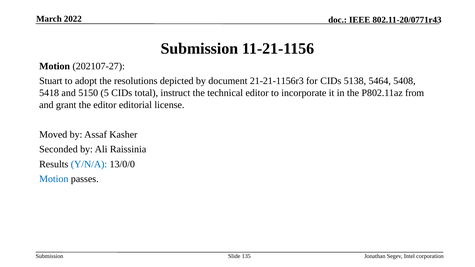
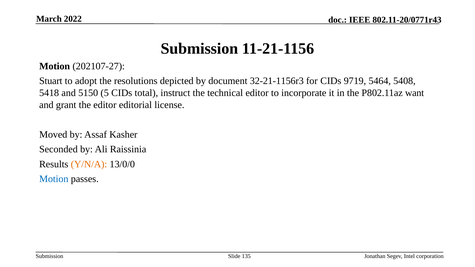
21-21-1156r3: 21-21-1156r3 -> 32-21-1156r3 (277, 81)
5138: 5138 -> 9719 (355, 81)
from: from -> want (415, 93)
Y/N/A colour: blue -> orange (89, 164)
